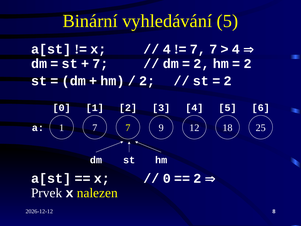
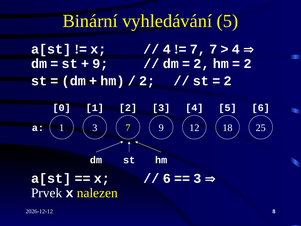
7: 7 -> 9 (100, 64)
1 7: 7 -> 3 (95, 128)
0: 0 -> 6 (167, 178)
2: 2 -> 3 (197, 178)
